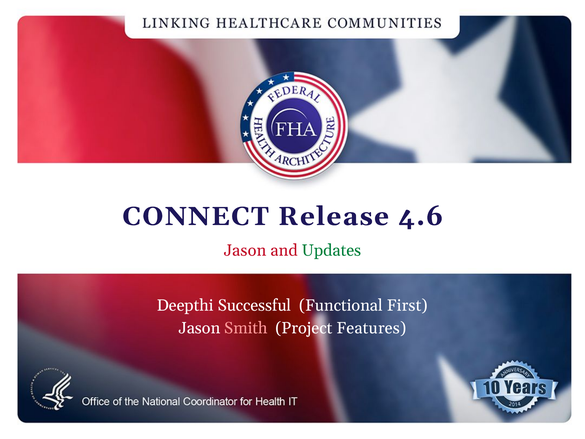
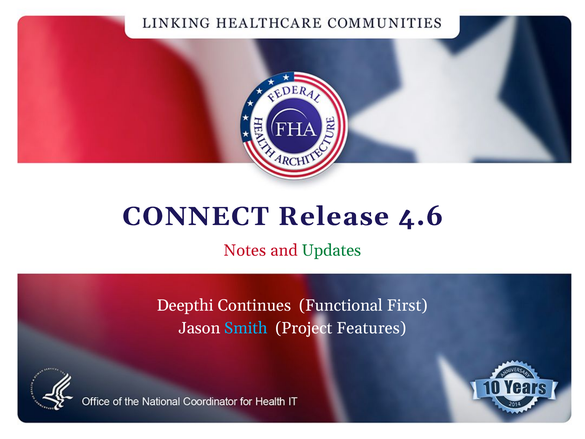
Jason: Jason -> Notes (245, 250)
Successful: Successful -> Continues (254, 305)
Smith colour: pink -> light blue (246, 328)
